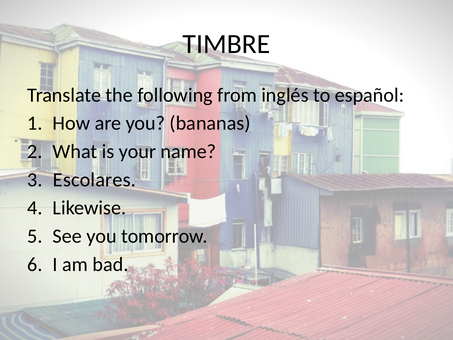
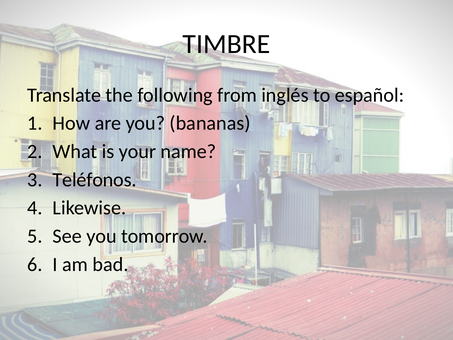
Escolares: Escolares -> Teléfonos (95, 180)
